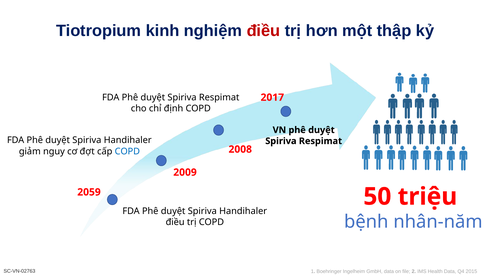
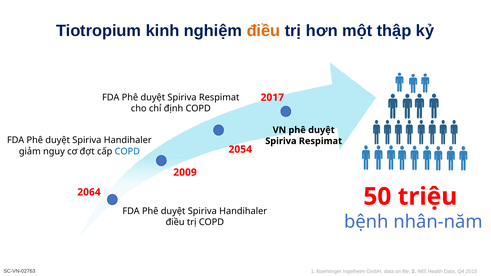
điều colour: red -> orange (263, 31)
2008: 2008 -> 2054 (240, 149)
2059: 2059 -> 2064 (89, 192)
